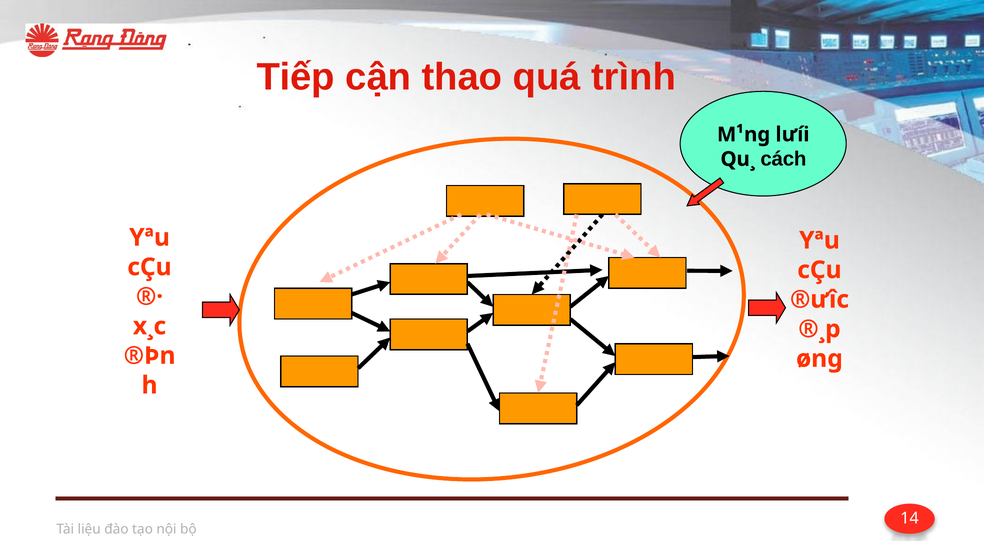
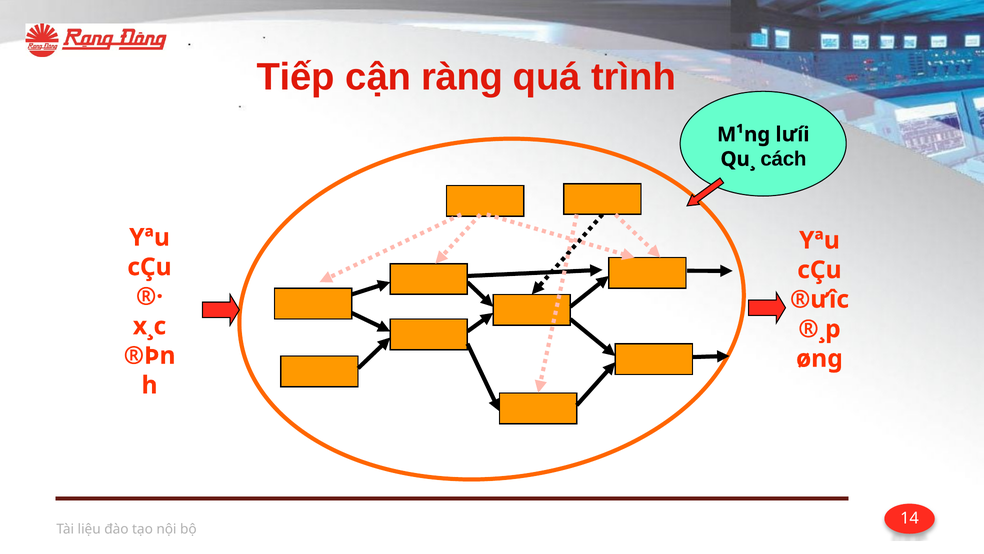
thao: thao -> ràng (462, 77)
